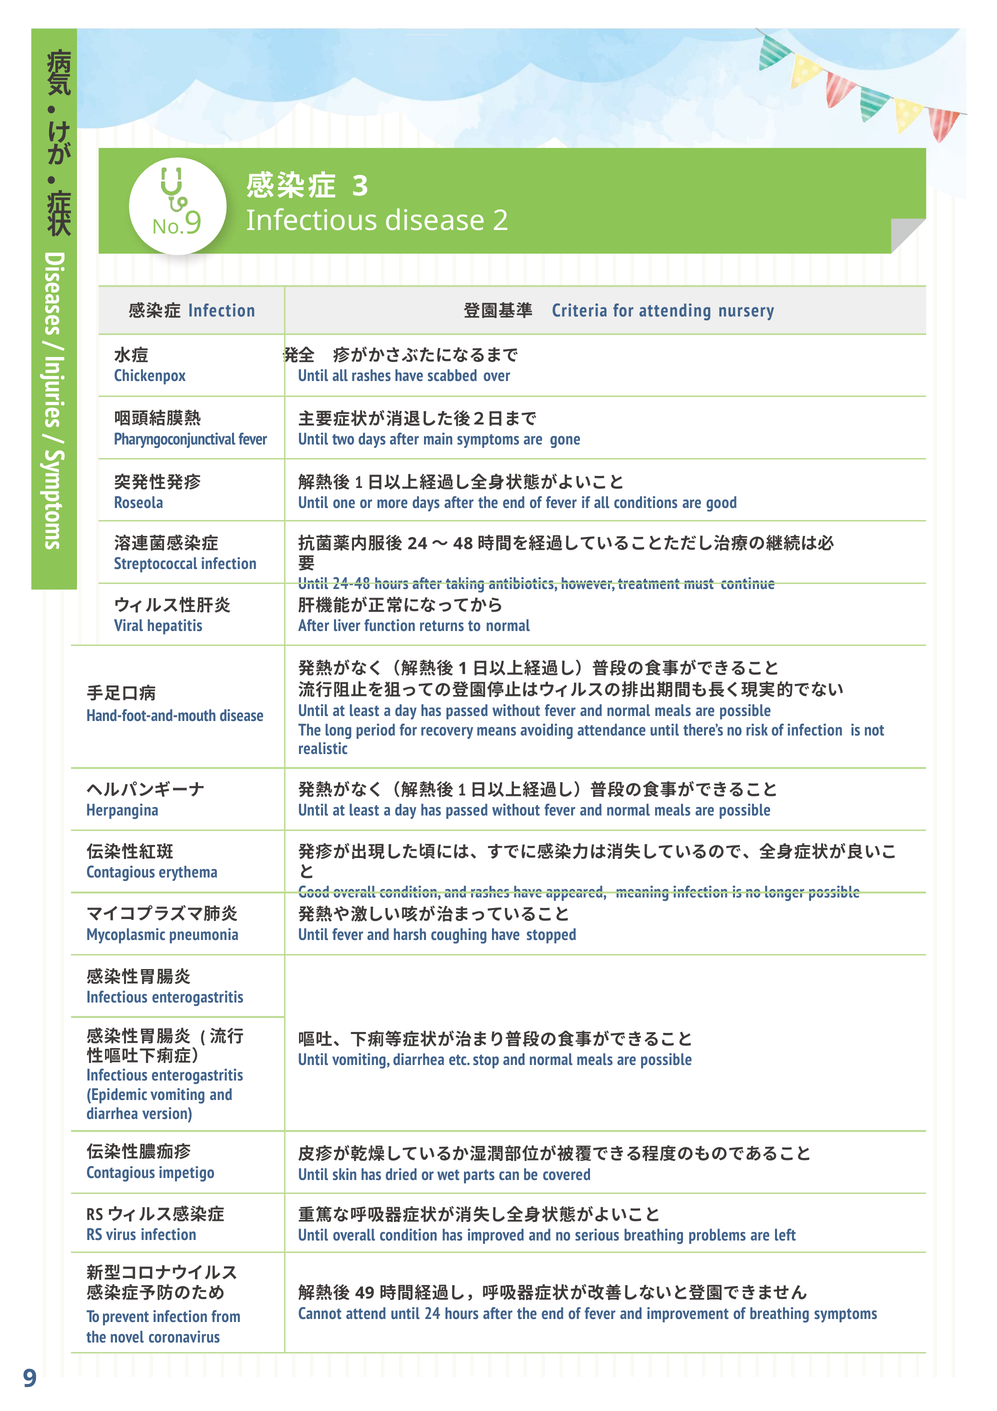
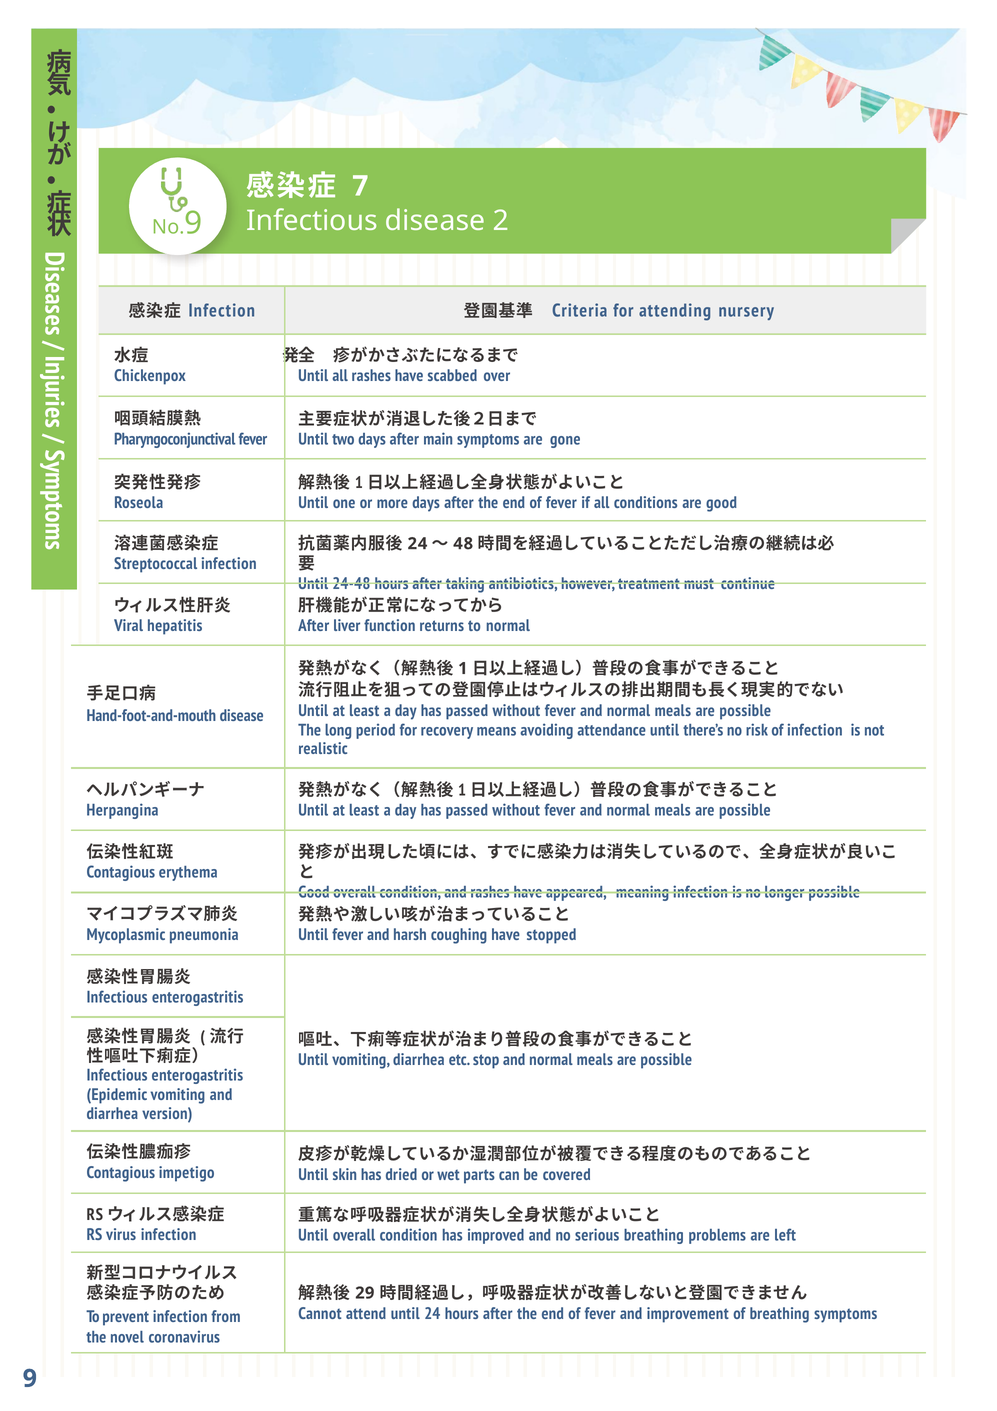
3: 3 -> 7 (360, 186)
49: 49 -> 29 (365, 1293)
